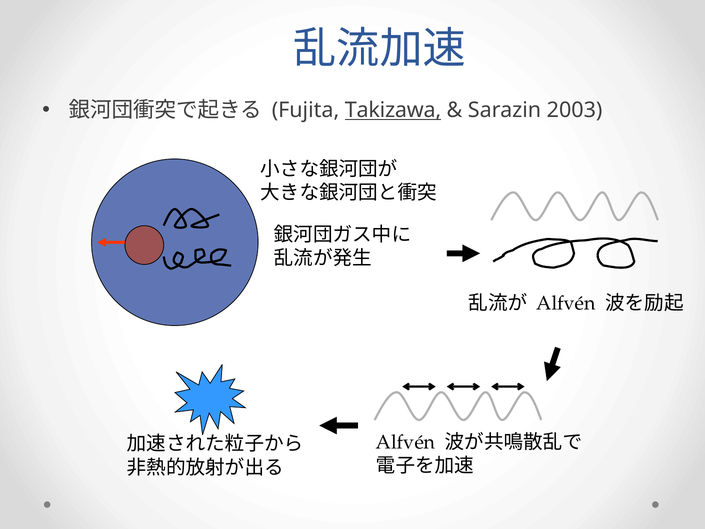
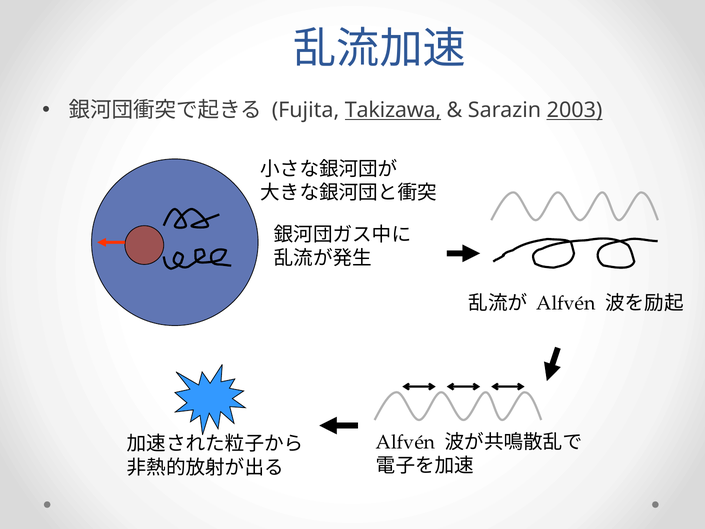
2003 underline: none -> present (575, 110)
